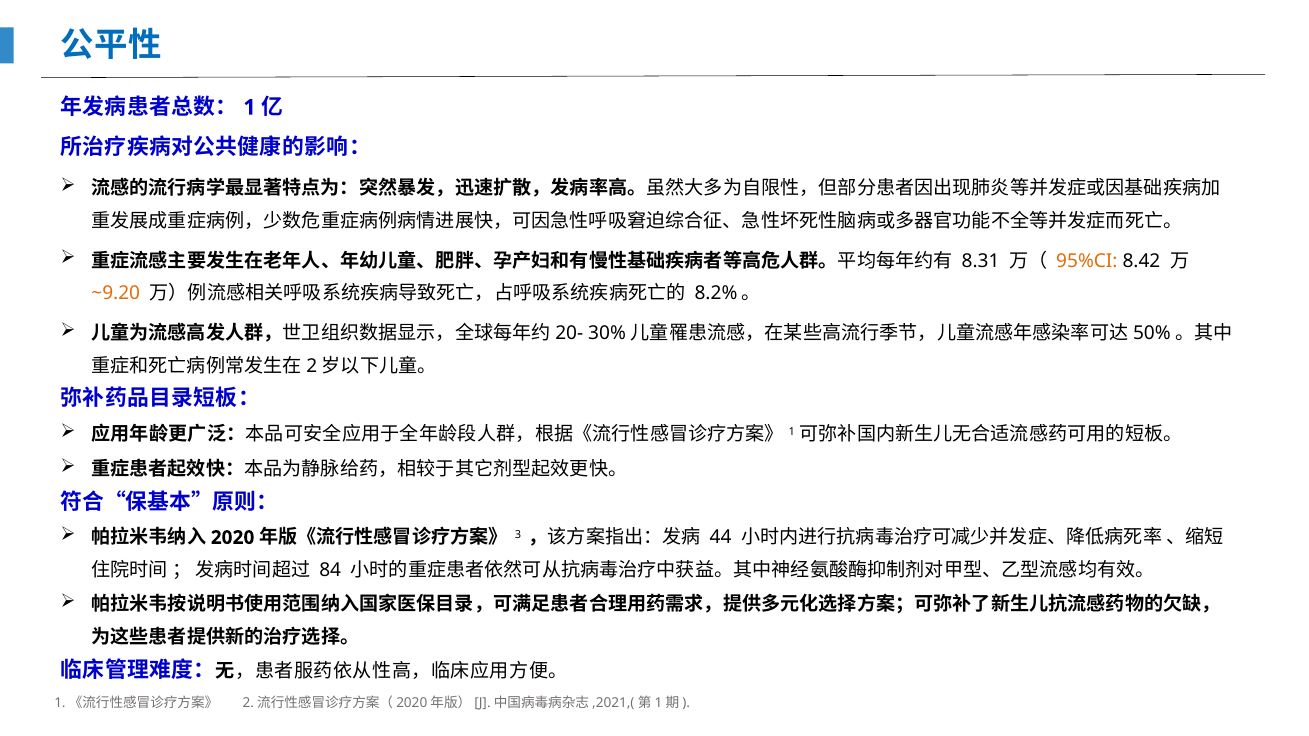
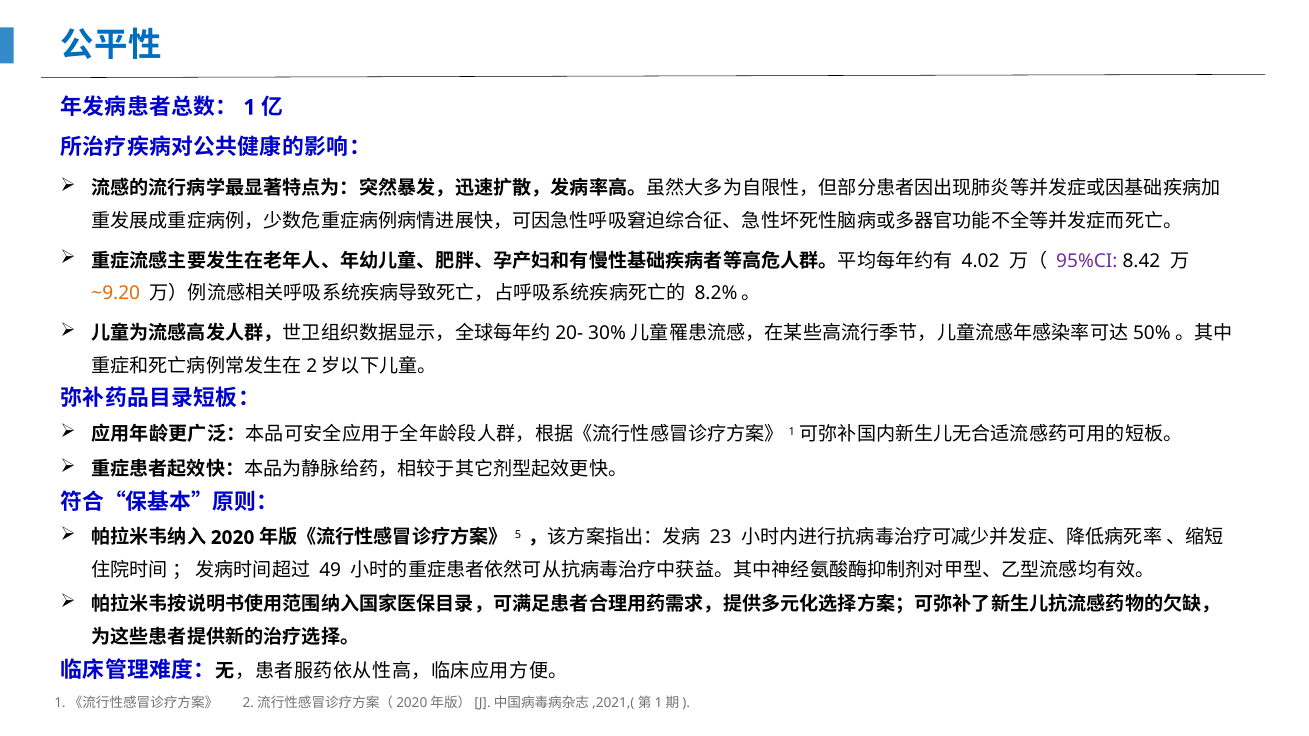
8.31: 8.31 -> 4.02 (981, 261)
95%CI colour: orange -> purple (1087, 261)
3: 3 -> 5 (518, 535)
44: 44 -> 23 (721, 538)
84: 84 -> 49 (330, 571)
